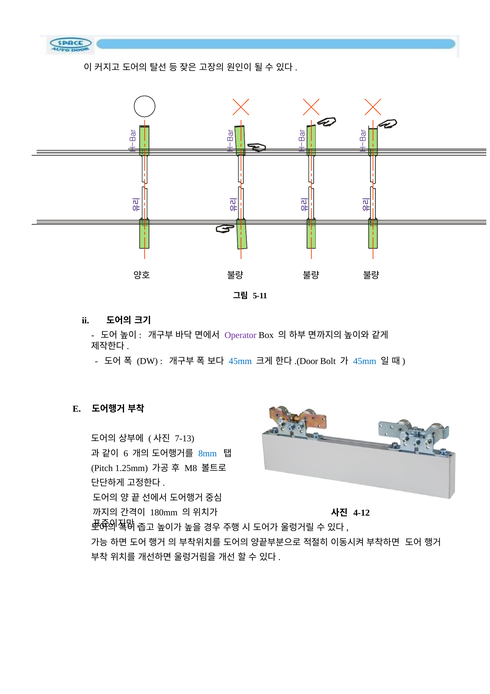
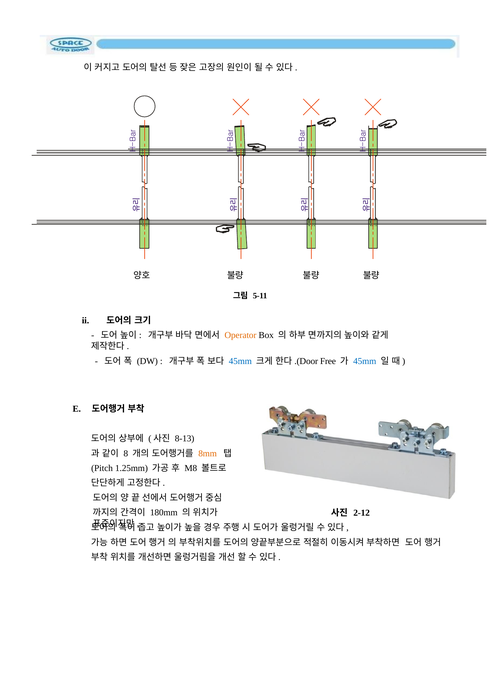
Operator colour: purple -> orange (241, 335)
Bolt: Bolt -> Free (328, 361)
7-13: 7-13 -> 8-13 (185, 438)
6: 6 -> 8 (126, 453)
8mm colour: blue -> orange (208, 453)
4-12: 4-12 -> 2-12 (362, 512)
